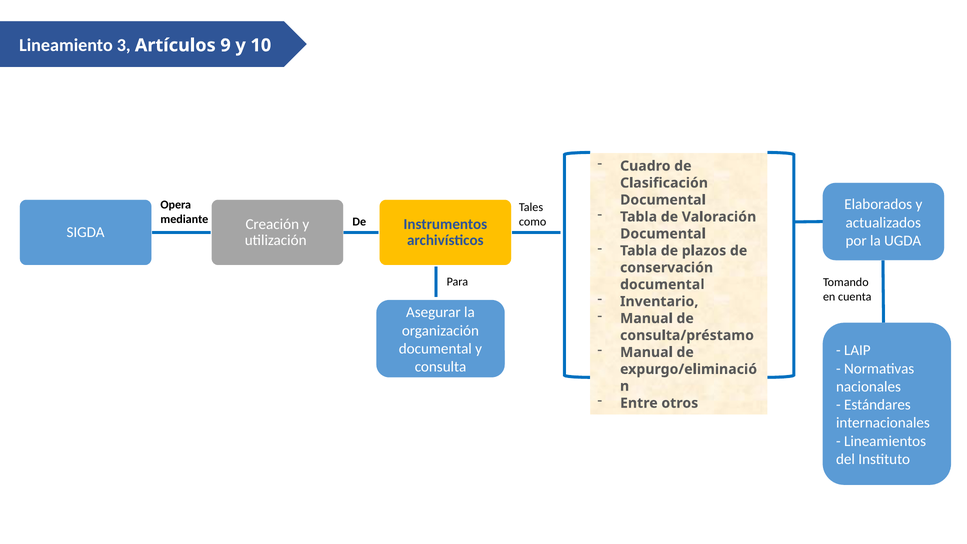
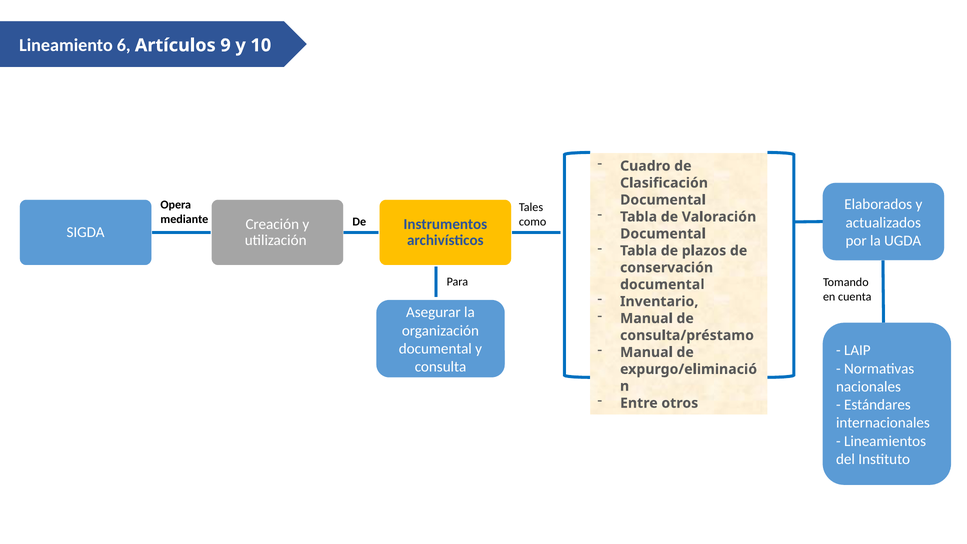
3: 3 -> 6 (124, 45)
